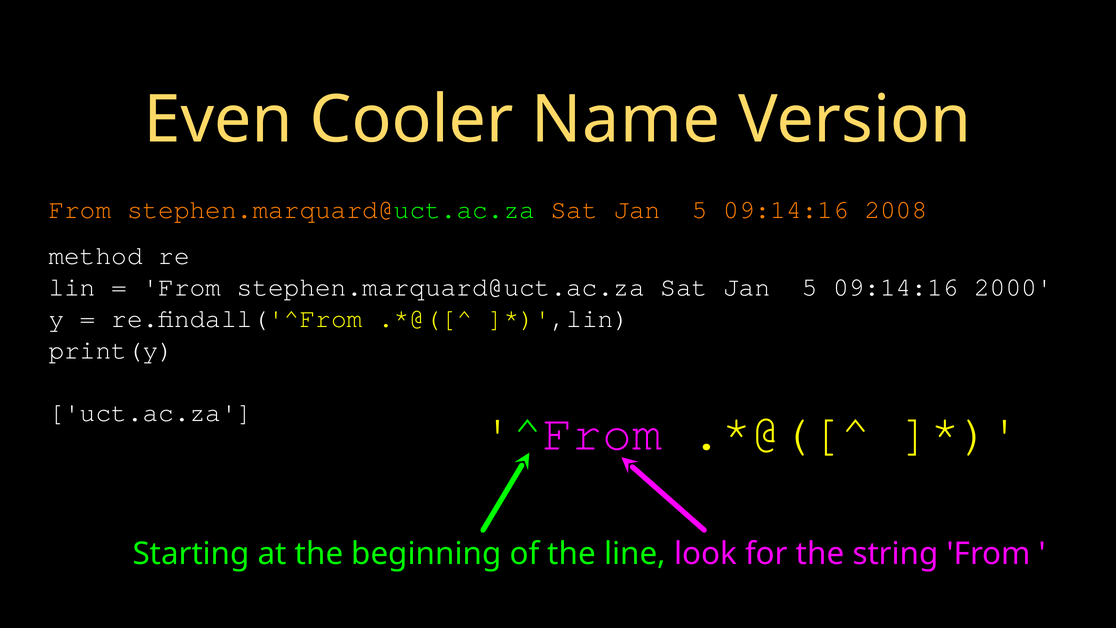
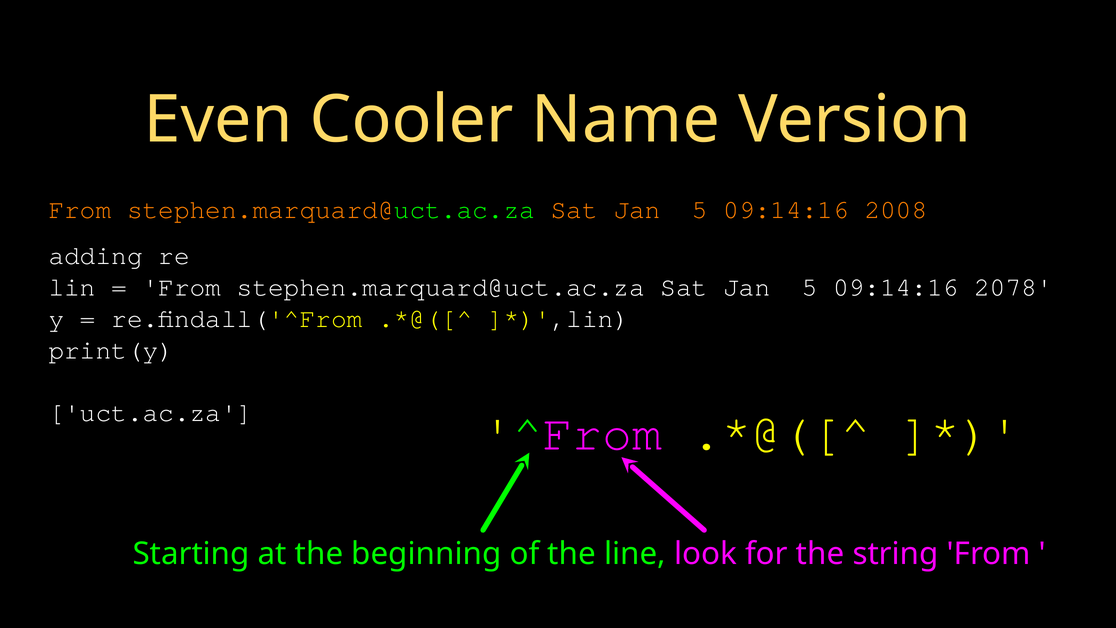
method: method -> adding (96, 256)
2000: 2000 -> 2078 (1013, 287)
